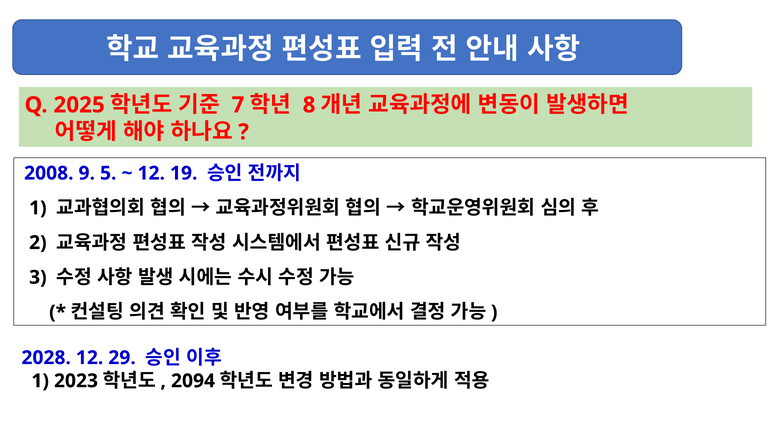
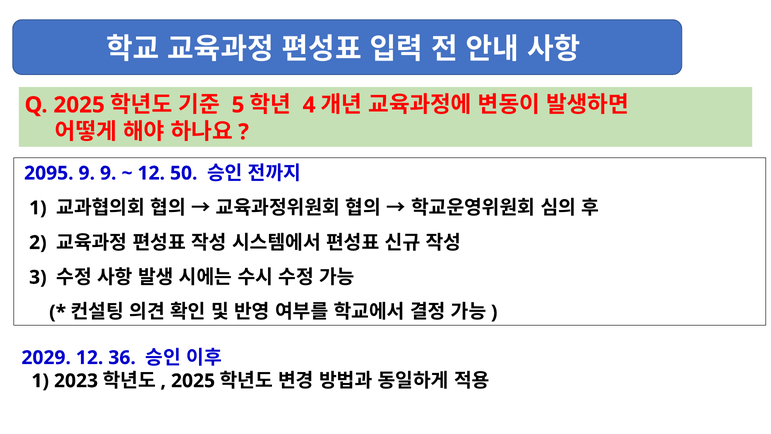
7: 7 -> 5 (238, 105)
8: 8 -> 4 (309, 105)
2008: 2008 -> 2095 (49, 173)
9 5: 5 -> 9 (108, 173)
19: 19 -> 50 (184, 173)
2028: 2028 -> 2029 (46, 357)
29: 29 -> 36 (122, 357)
2094: 2094 -> 2025 (193, 381)
